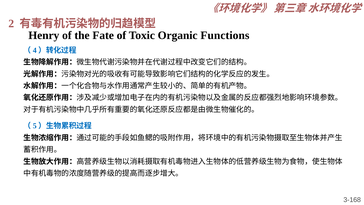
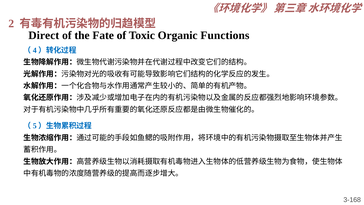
Henry: Henry -> Direct (44, 35)
